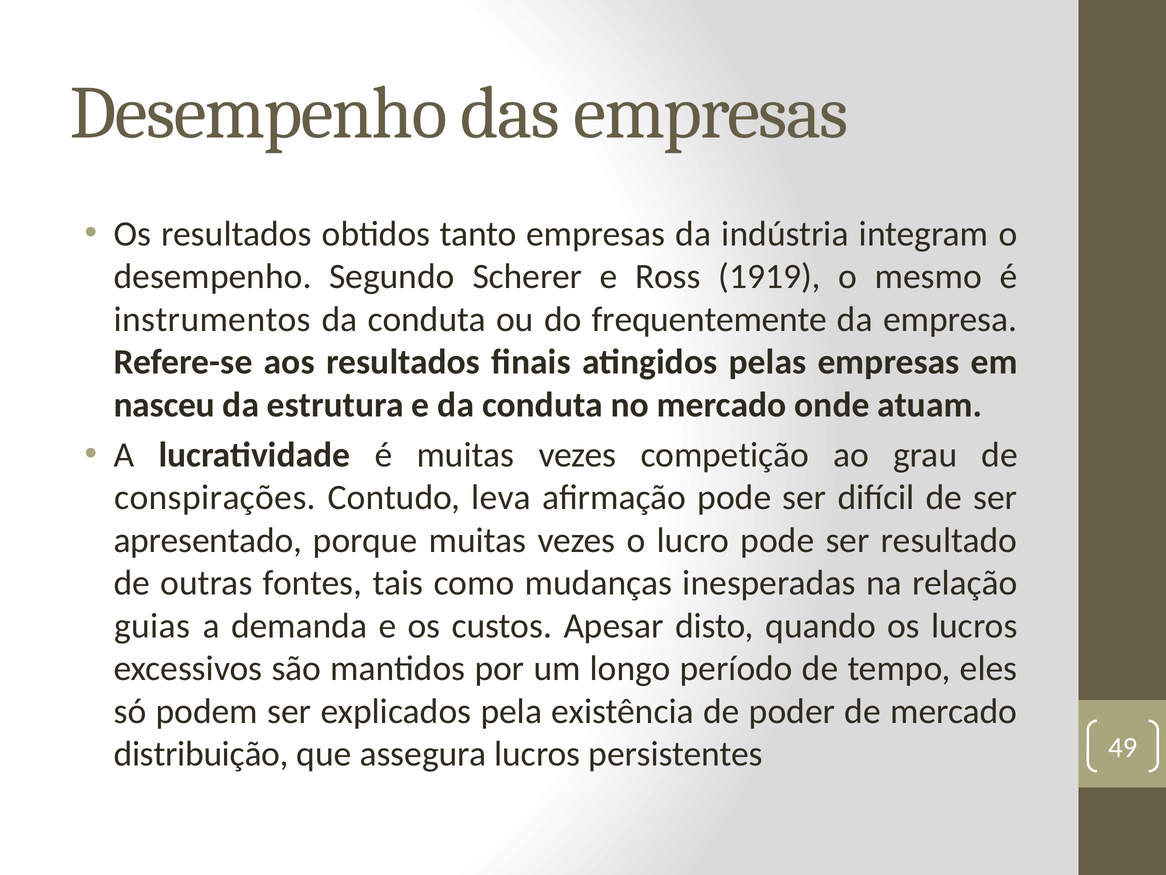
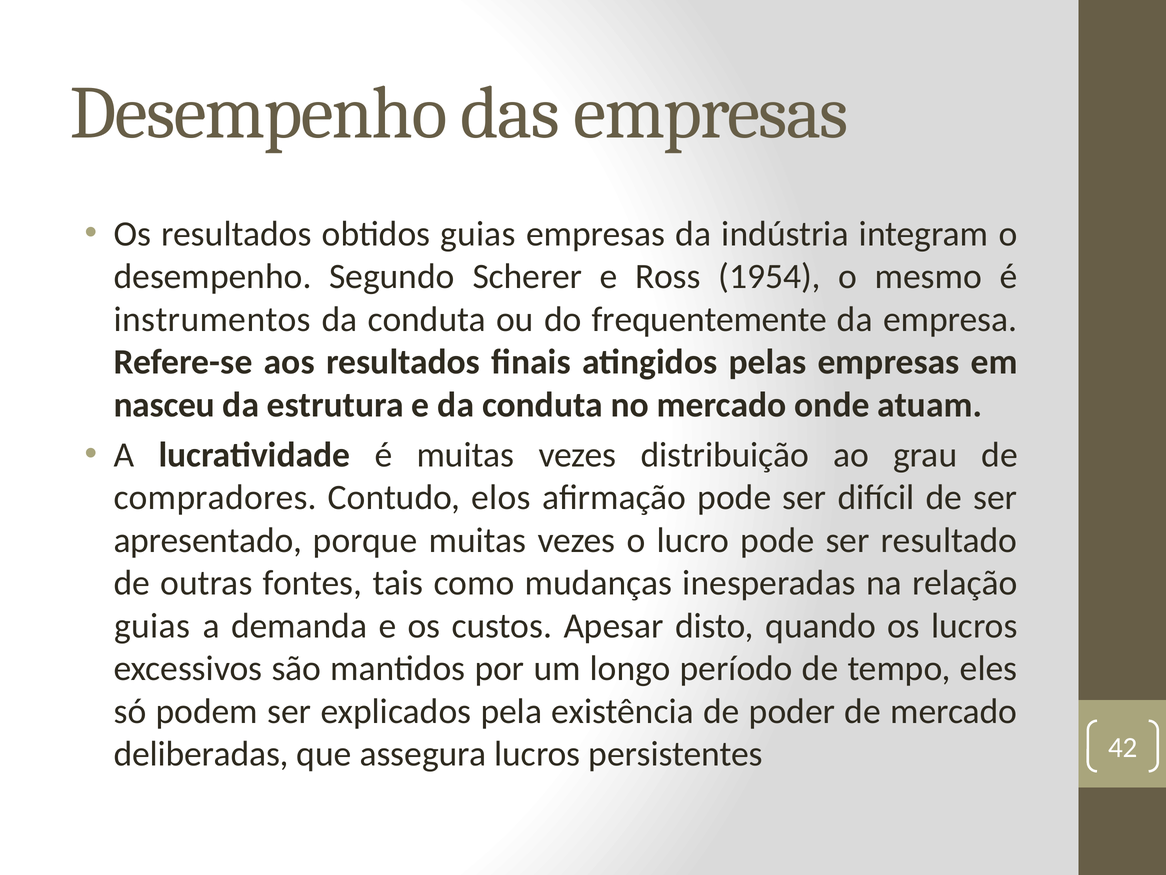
obtidos tanto: tanto -> guias (478, 234)
1919: 1919 -> 1954 (770, 276)
competição: competição -> distribuição (725, 455)
conspirações: conspirações -> compradores (215, 497)
leva: leva -> elos (501, 497)
distribuição: distribuição -> deliberadas (201, 754)
49: 49 -> 42 (1123, 747)
